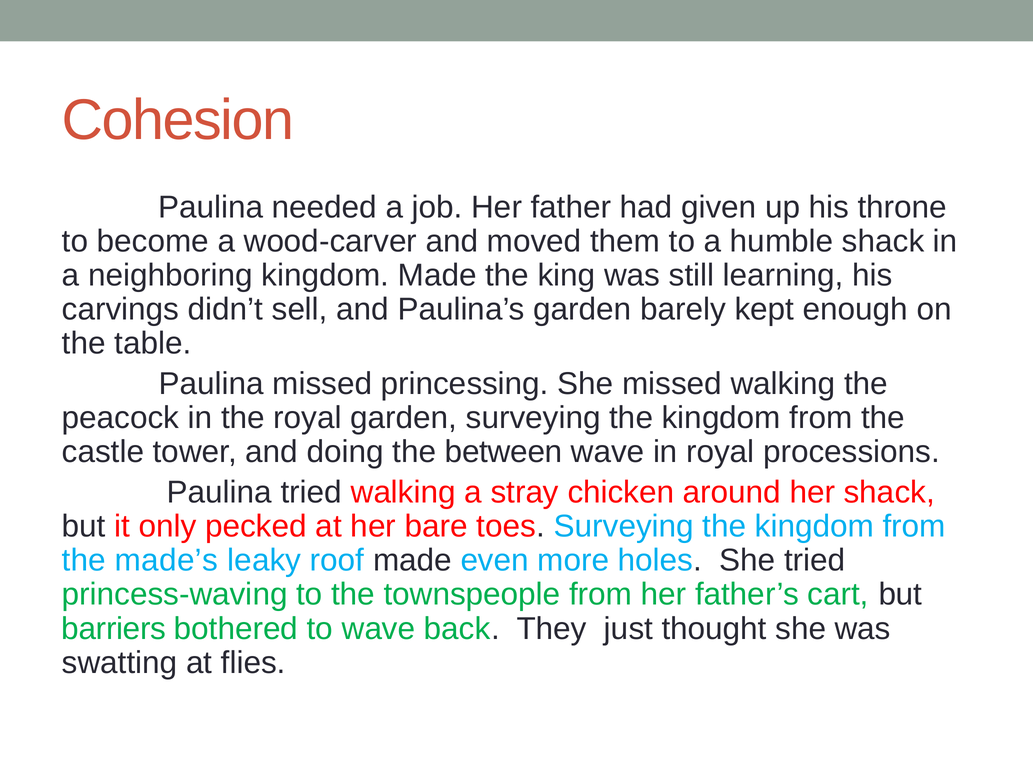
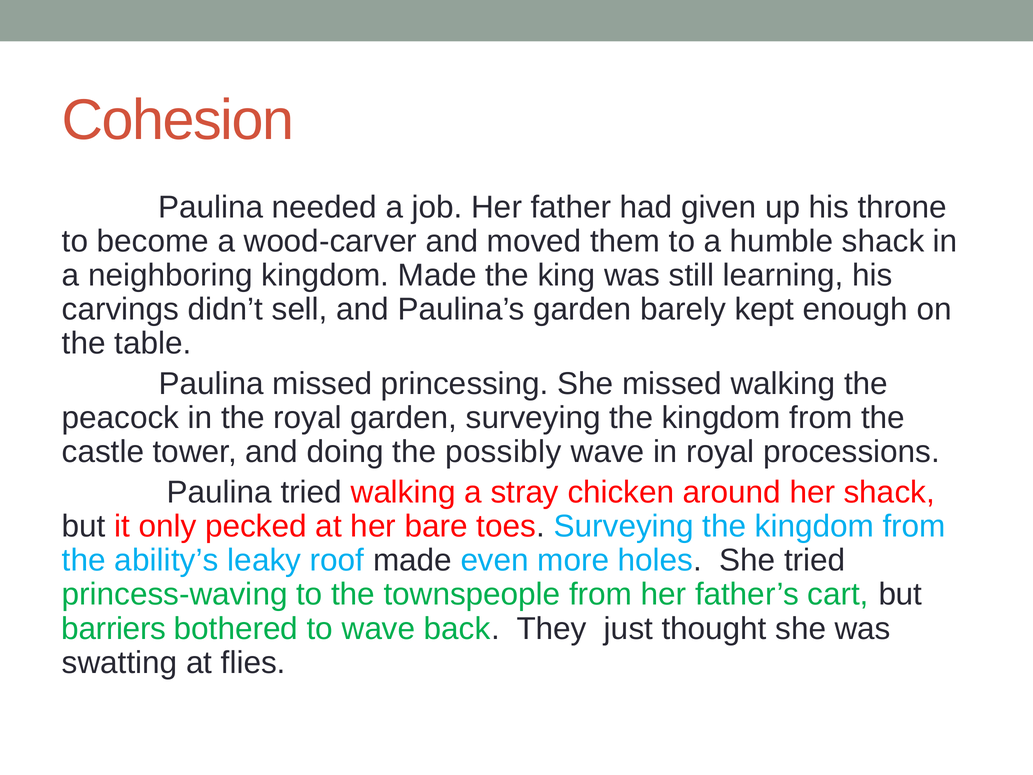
between: between -> possibly (503, 452)
made’s: made’s -> ability’s (167, 560)
